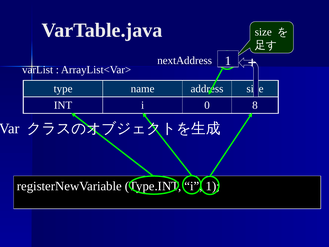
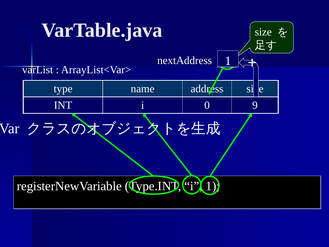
8: 8 -> 9 (255, 105)
